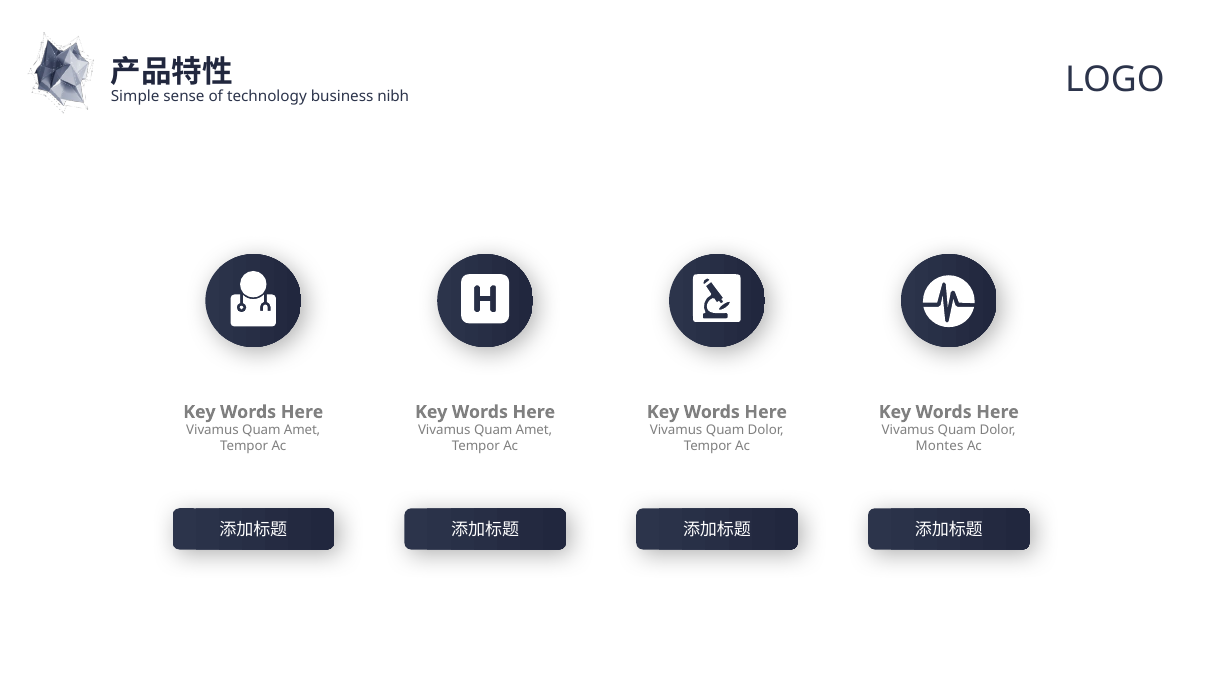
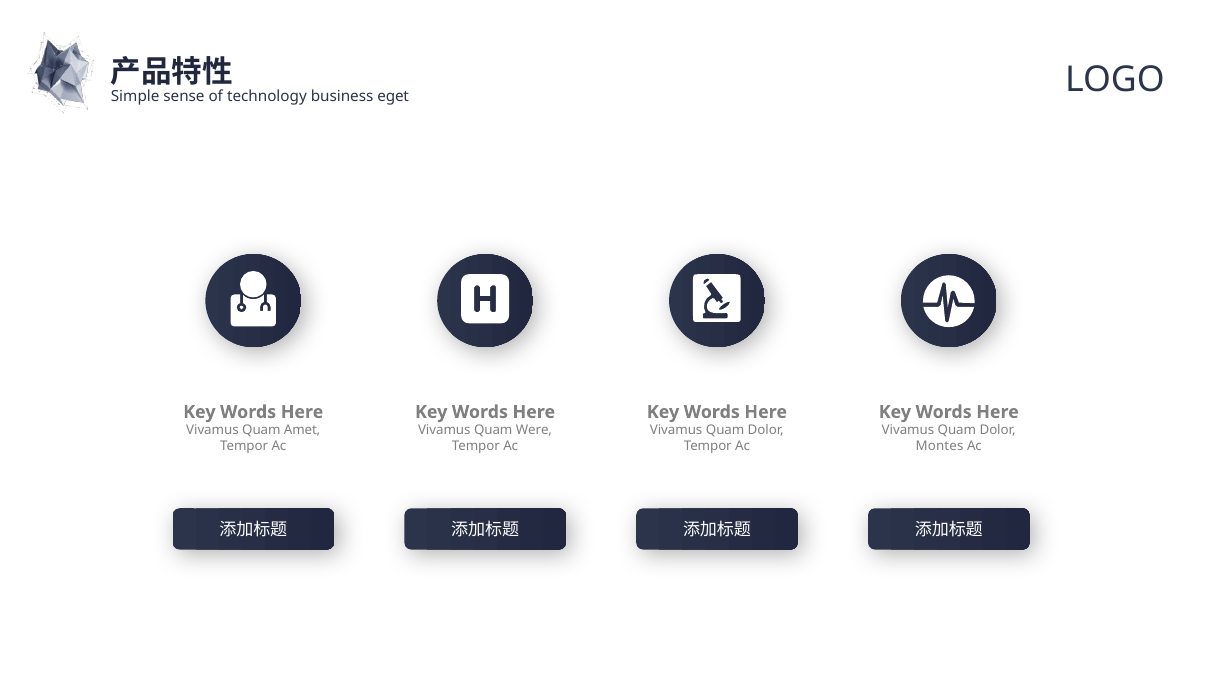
nibh: nibh -> eget (393, 96)
Amet: Amet -> Were (534, 431)
